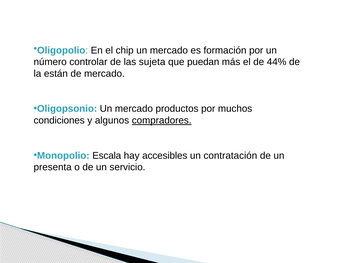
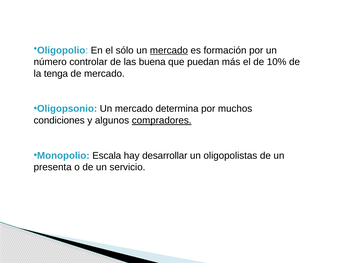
chip: chip -> sólo (125, 50)
mercado underline: none -> present (169, 50)
sujeta: sujeta -> buena (152, 62)
44%: 44% -> 10% (277, 62)
están: están -> tenga (56, 74)
productos: productos -> determina (177, 109)
accesibles: accesibles -> desarrollar (165, 156)
contratación: contratación -> oligopolistas (230, 156)
